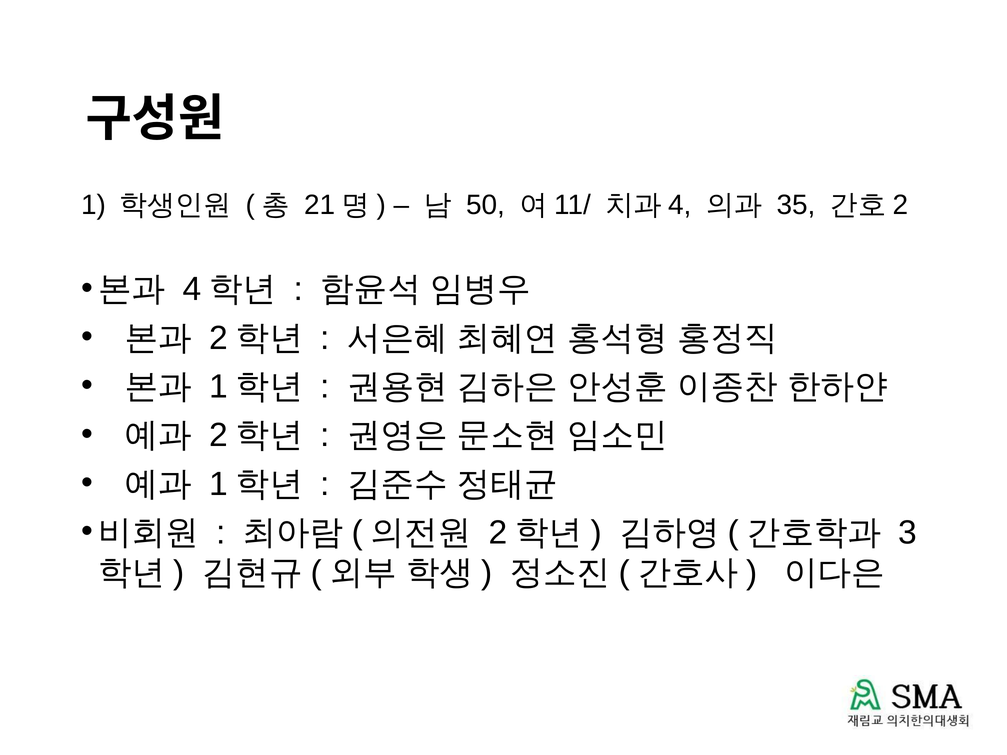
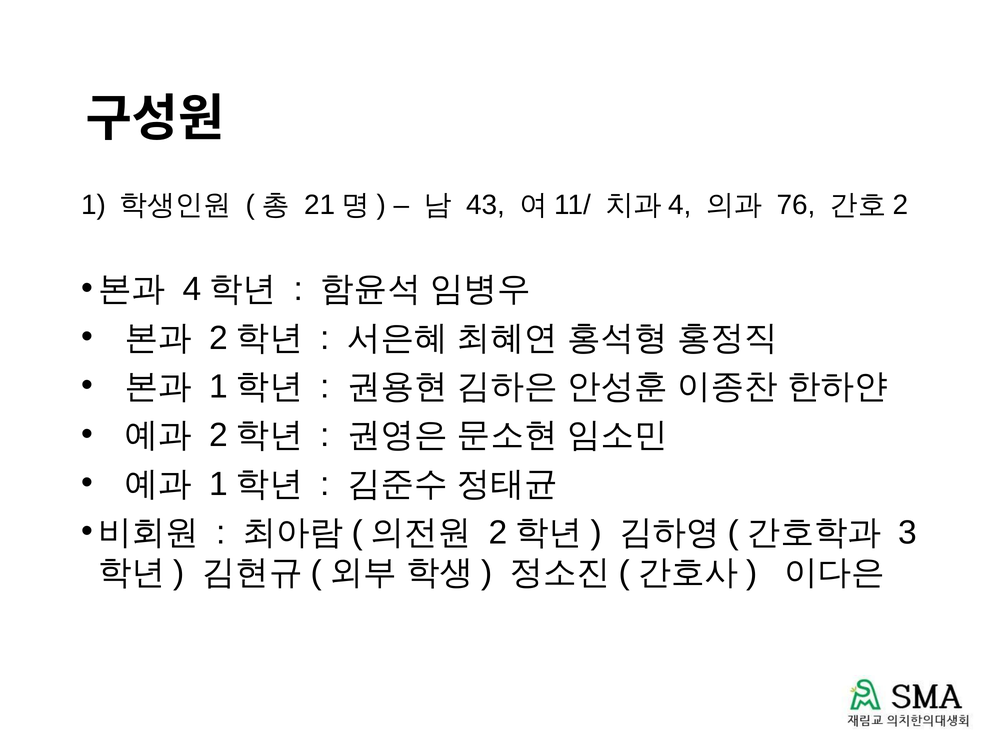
50: 50 -> 43 (486, 205)
35: 35 -> 76 (796, 205)
